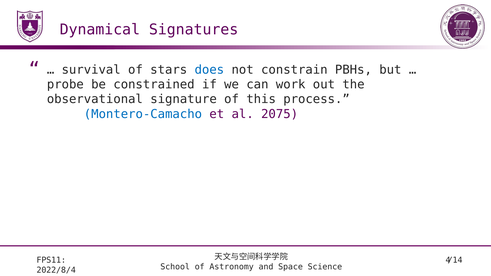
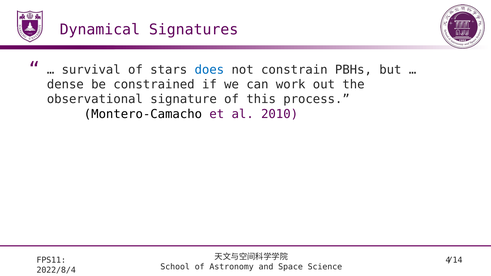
probe: probe -> dense (65, 85)
Montero-Camacho colour: blue -> black (143, 114)
2075: 2075 -> 2010 (280, 114)
